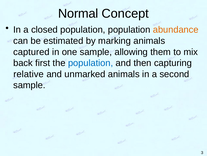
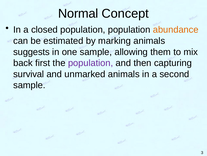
captured: captured -> suggests (31, 52)
population colour: blue -> purple (91, 63)
relative: relative -> survival (29, 74)
